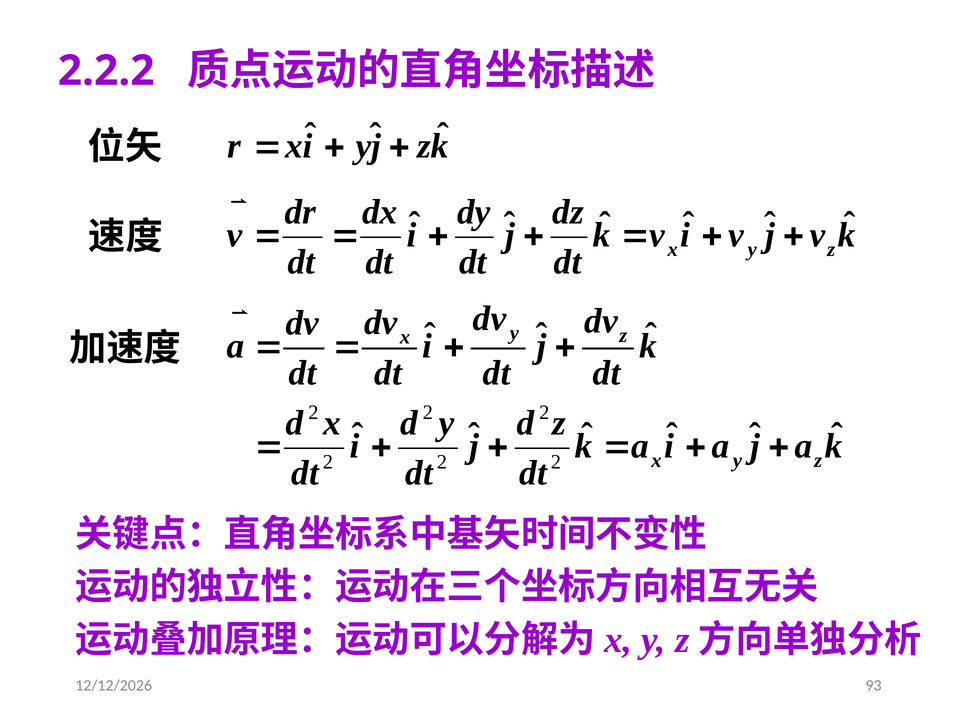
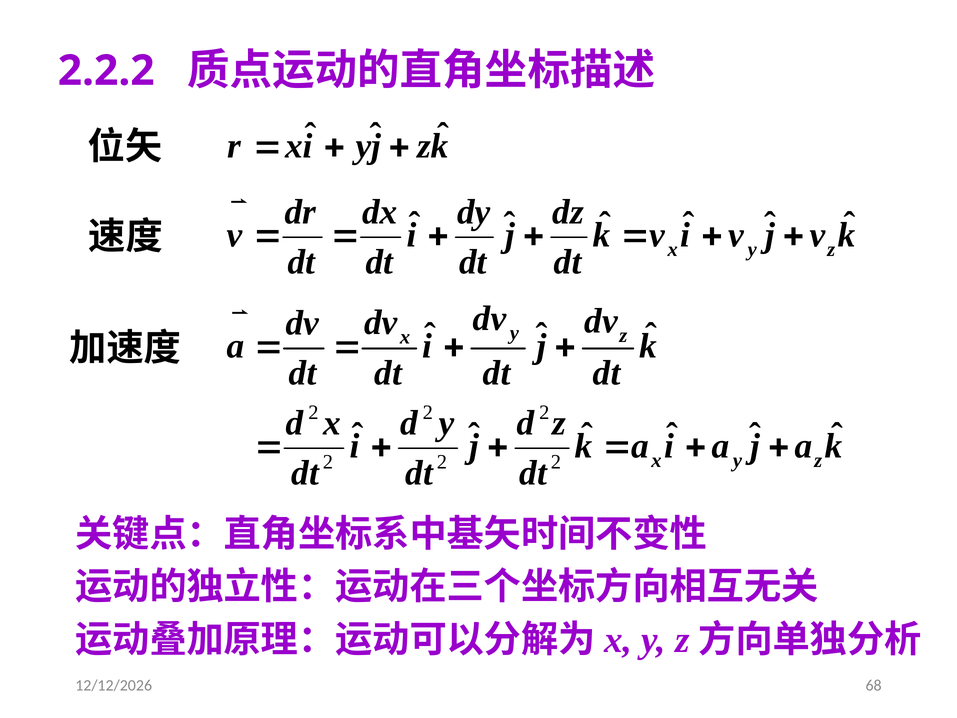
93: 93 -> 68 (874, 685)
